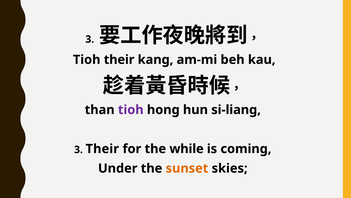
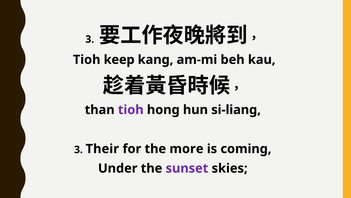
Tioh their: their -> keep (119, 60)
while: while -> more (186, 148)
sunset colour: orange -> purple (187, 168)
